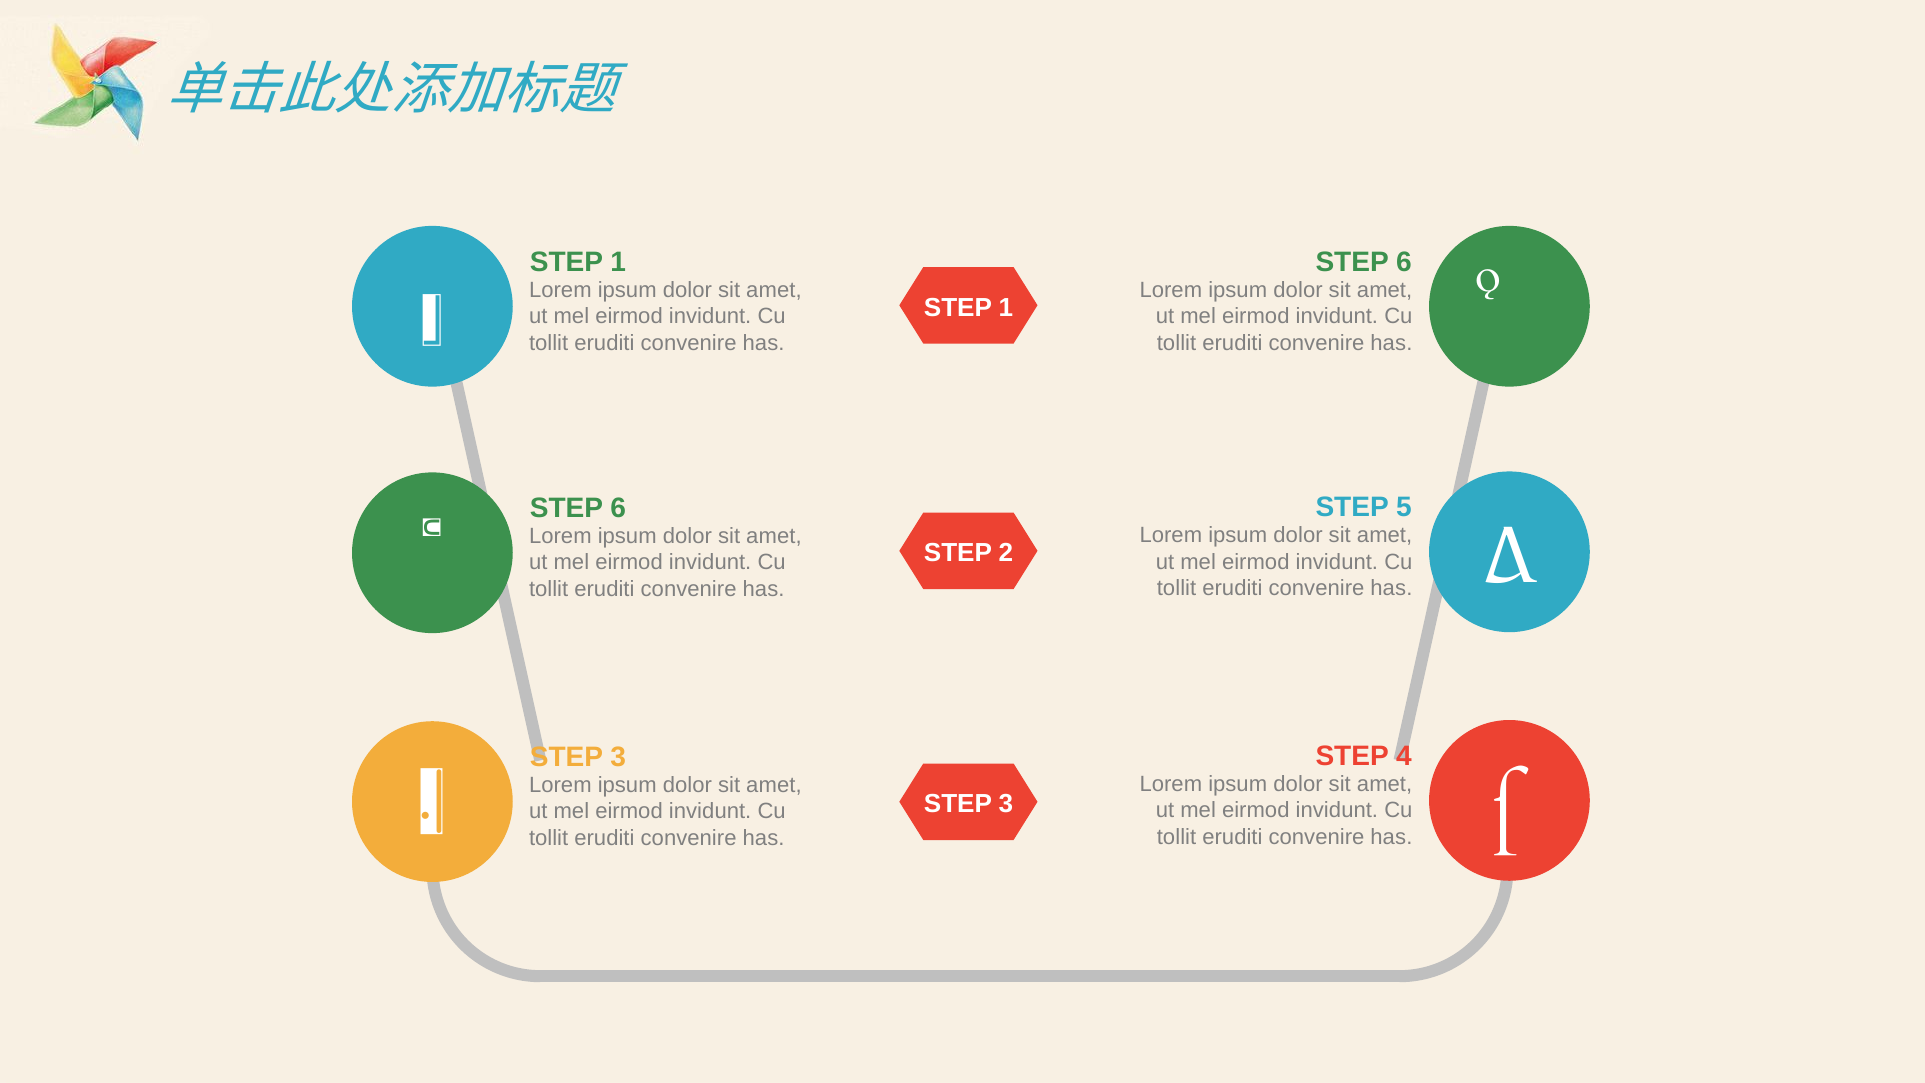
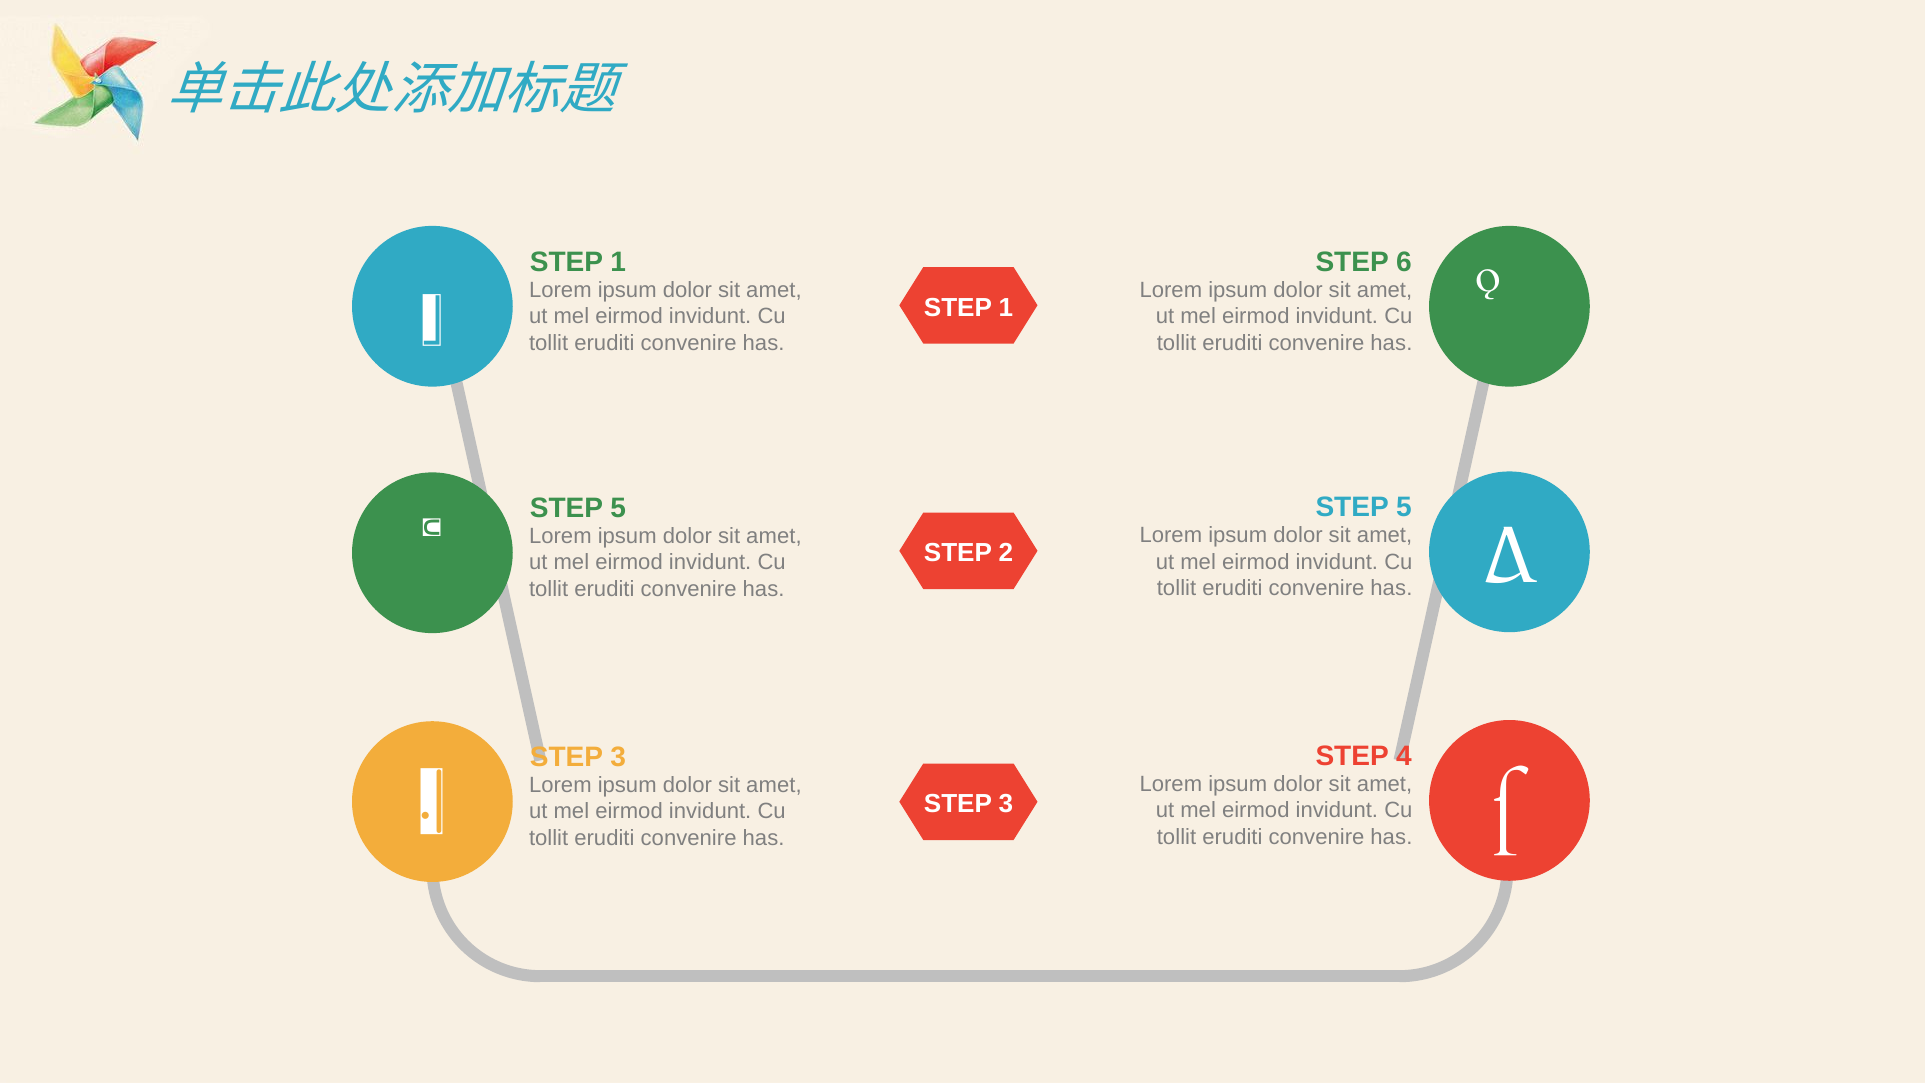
6: 6 -> 5 (618, 508)
